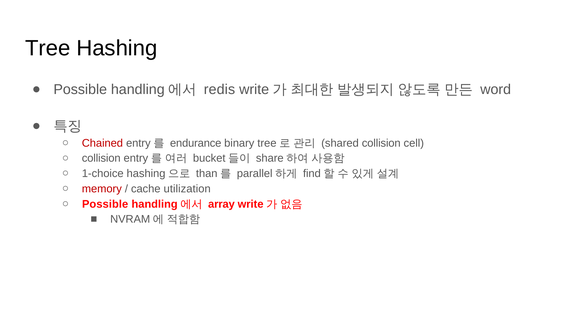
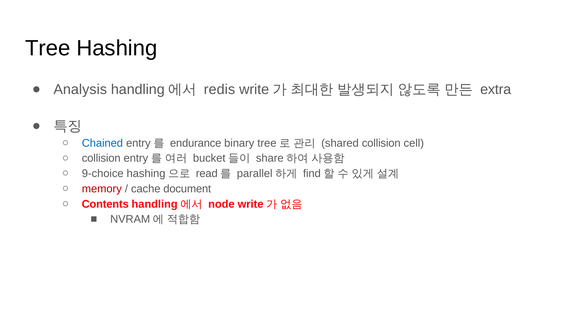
Possible: Possible -> Analysis (80, 89)
word: word -> extra (496, 89)
Chained colour: red -> blue (102, 143)
1-choice: 1-choice -> 9-choice (103, 173)
than: than -> read (207, 173)
utilization: utilization -> document (187, 189)
Possible: Possible -> Contents (105, 204)
array: array -> node (221, 204)
